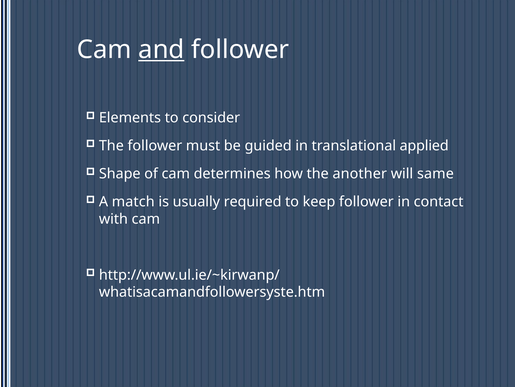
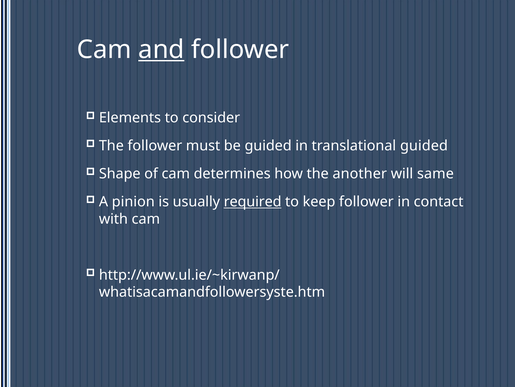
translational applied: applied -> guided (424, 146)
match: match -> pinion (133, 201)
required underline: none -> present (253, 201)
